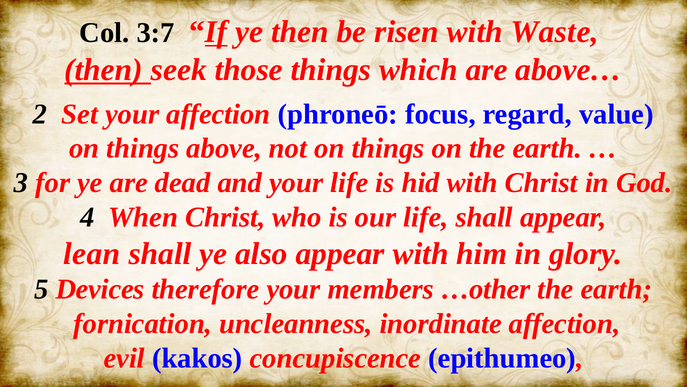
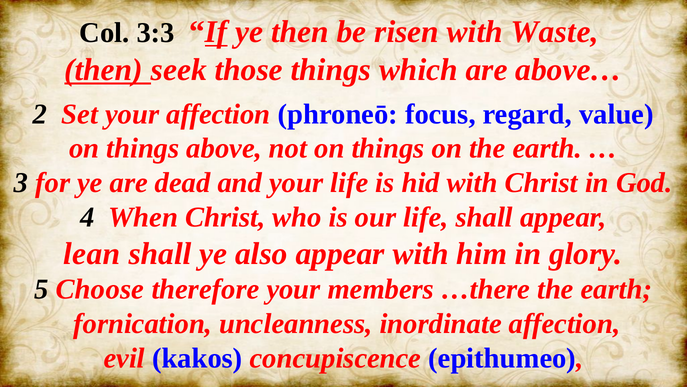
3:7: 3:7 -> 3:3 (156, 33)
Devices: Devices -> Choose (100, 289)
…other: …other -> …there (486, 289)
